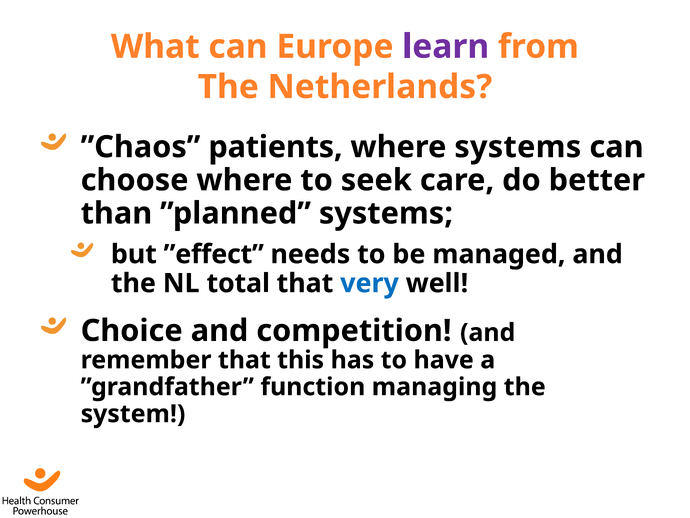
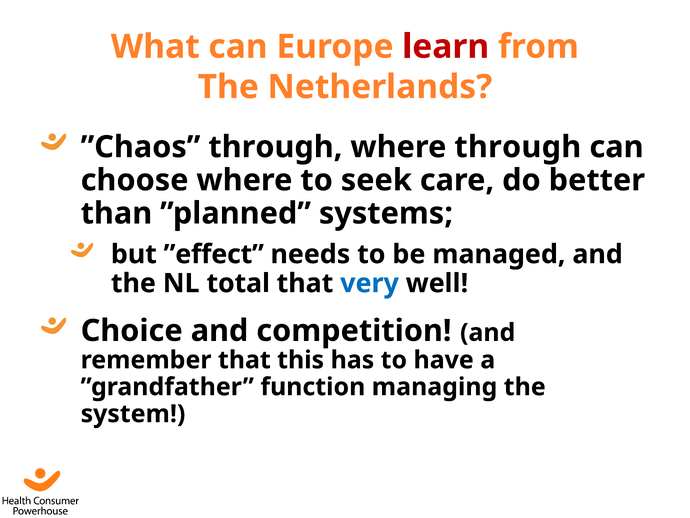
learn colour: purple -> red (446, 47)
”Chaos patients: patients -> through (275, 147)
where systems: systems -> through (518, 147)
